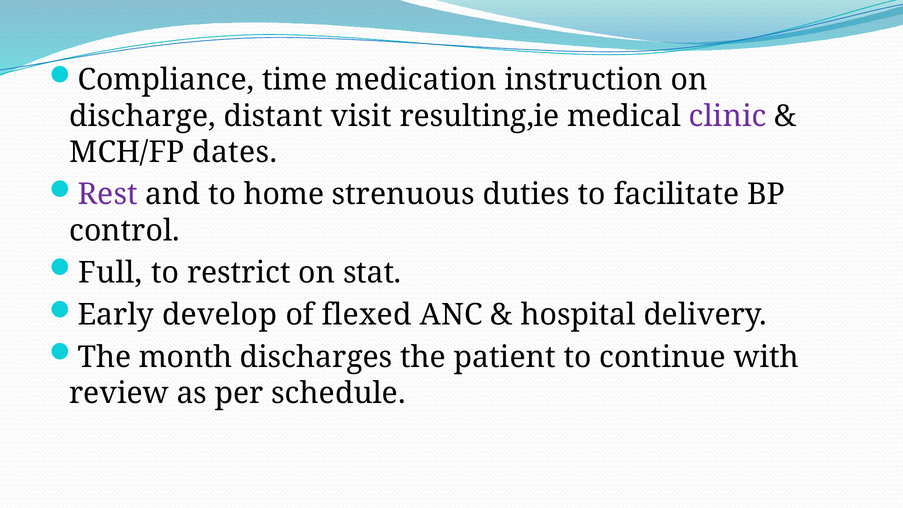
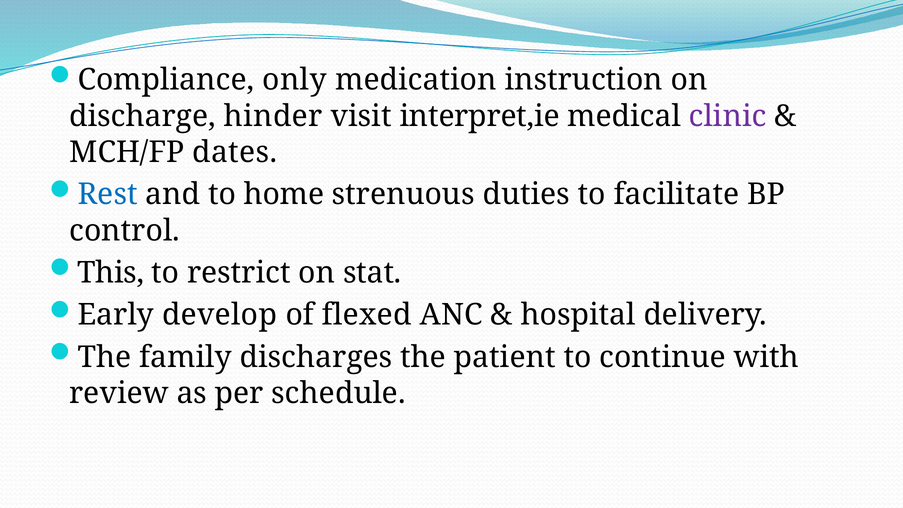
time: time -> only (294, 80)
distant: distant -> hinder (273, 116)
resulting,ie: resulting,ie -> interpret,ie (480, 116)
Rest colour: purple -> blue (108, 194)
Full: Full -> This (111, 273)
month: month -> family (186, 357)
